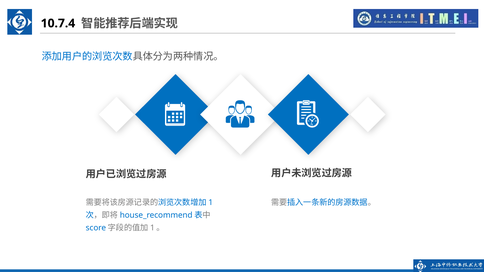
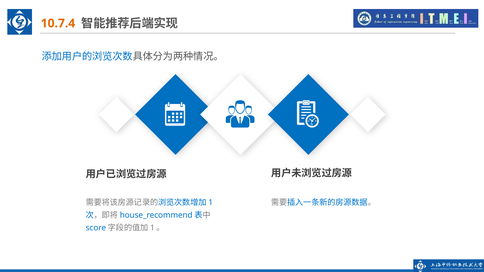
10.7.4 colour: black -> orange (58, 23)
